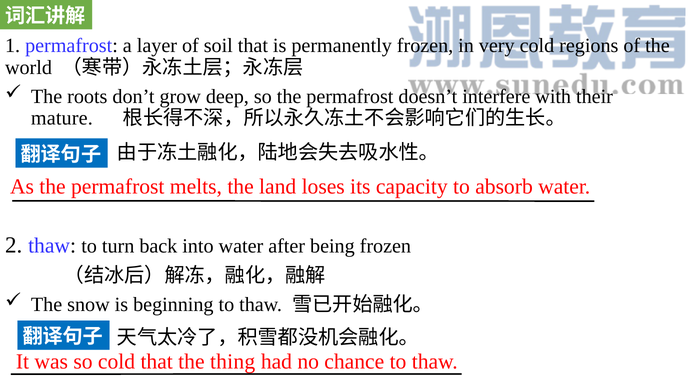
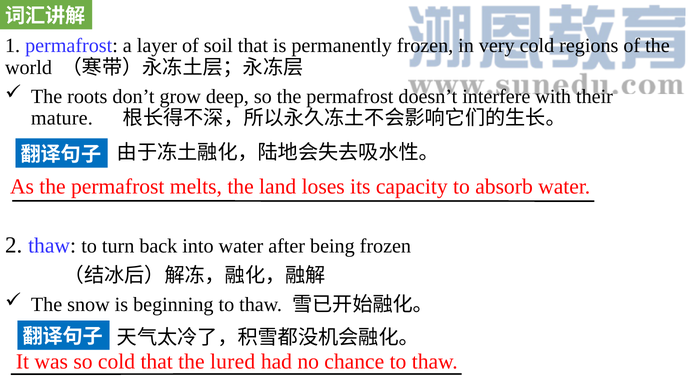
thing: thing -> lured (233, 361)
